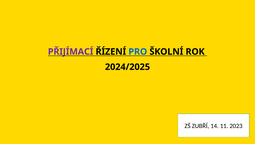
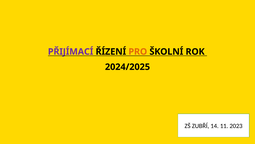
PRO colour: blue -> orange (138, 52)
